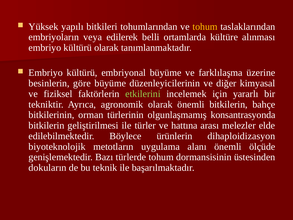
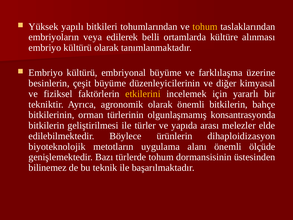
göre: göre -> çeşit (82, 83)
etkilerini colour: light green -> yellow (143, 94)
hattına: hattına -> yapıda (184, 125)
dokuların: dokuların -> bilinemez (48, 168)
